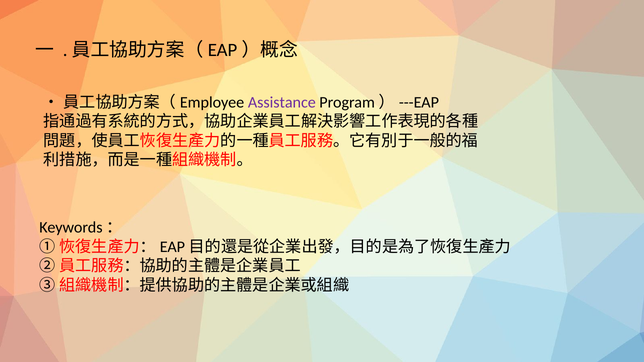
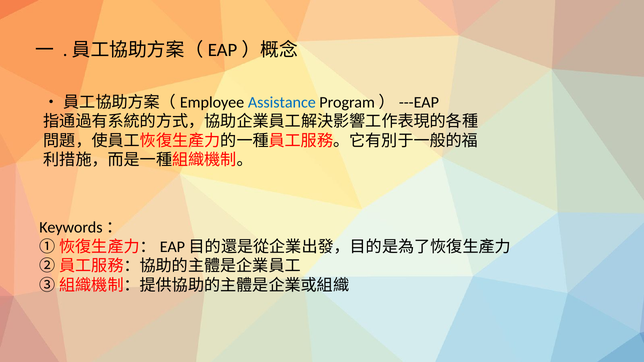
Assistance colour: purple -> blue (282, 102)
